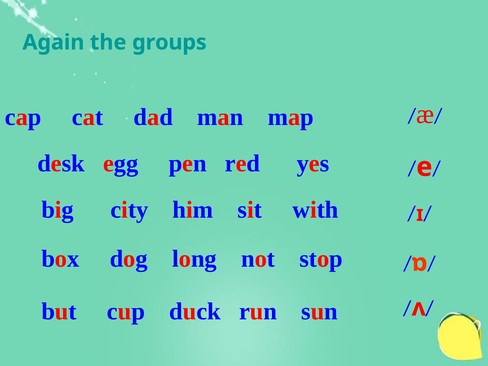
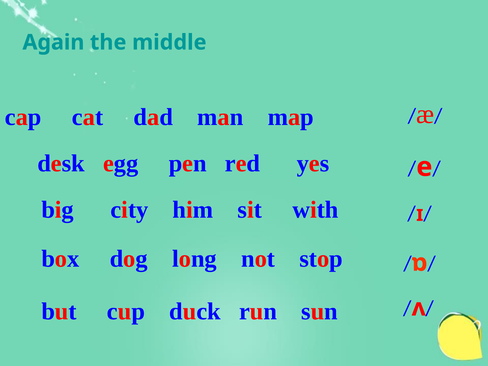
groups: groups -> middle (169, 42)
